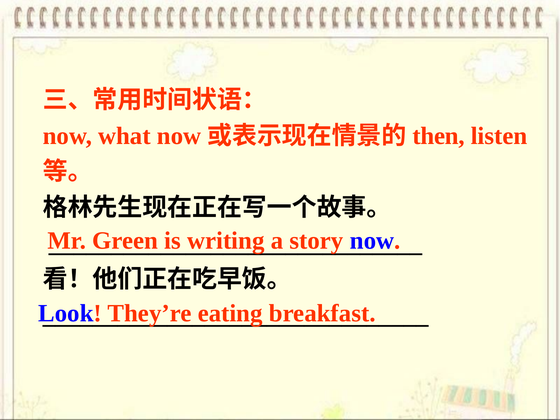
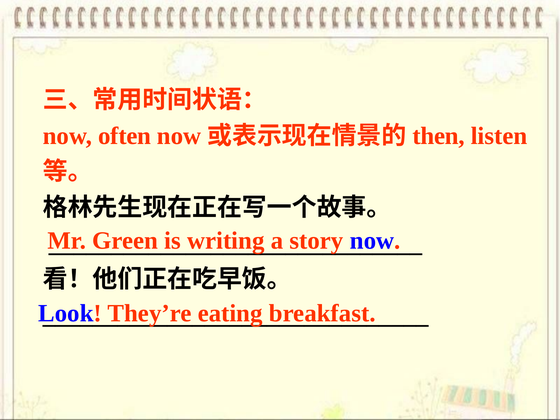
what: what -> often (125, 136)
